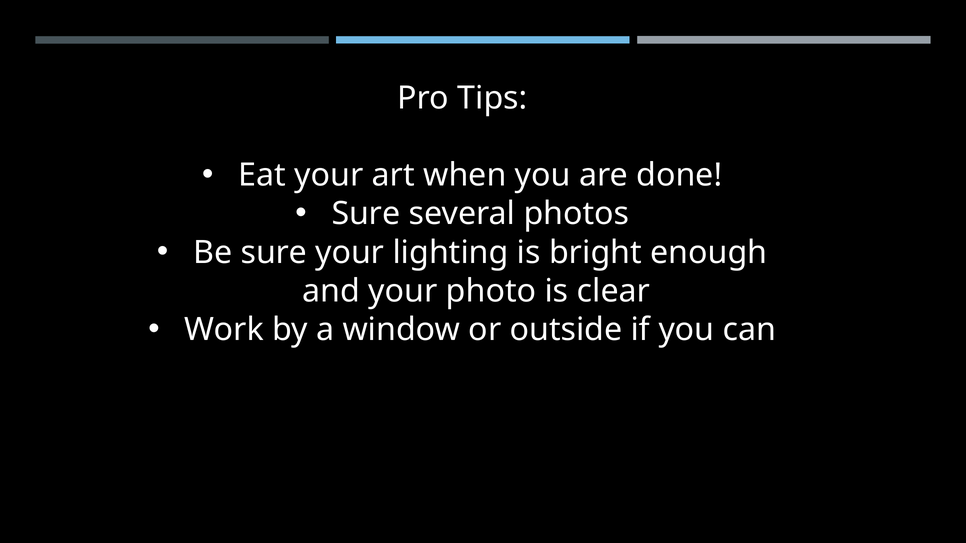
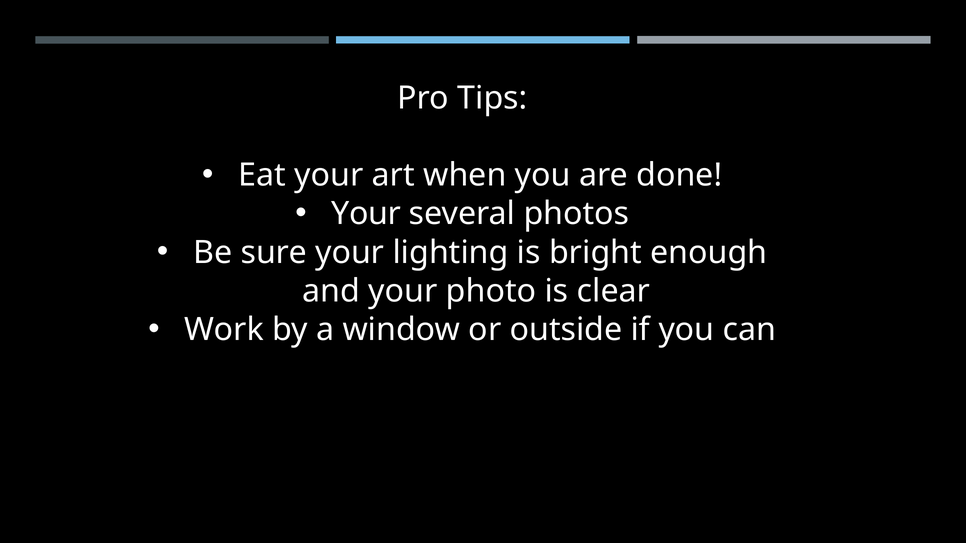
Sure: Sure -> Your (366, 214)
